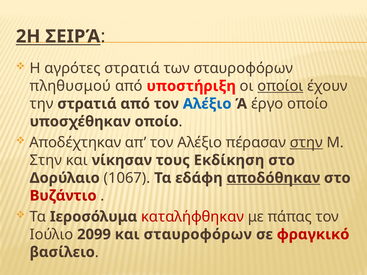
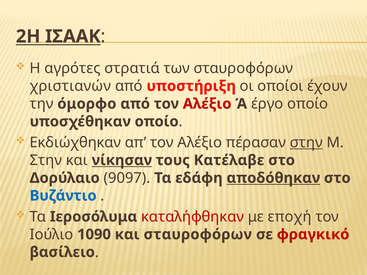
ΣΕΙΡΆ: ΣΕΙΡΆ -> ΙΣΑΑΚ (73, 36)
πληθυσμού: πληθυσμού -> χριστιανών (70, 86)
οποίοι underline: present -> none (280, 86)
την στρατιά: στρατιά -> όμορφο (87, 104)
Αλέξιο colour: blue -> red (207, 104)
Αποδέχτηκαν: Αποδέχτηκαν -> Εκδιώχθηκαν (75, 143)
νίκησαν underline: none -> present (122, 160)
Εκδίκηση: Εκδίκηση -> Κατέλαβε (229, 160)
1067: 1067 -> 9097 (127, 178)
Βυζάντιο colour: red -> blue (63, 196)
πάπας: πάπας -> εποχή (290, 217)
2099: 2099 -> 1090 (94, 235)
